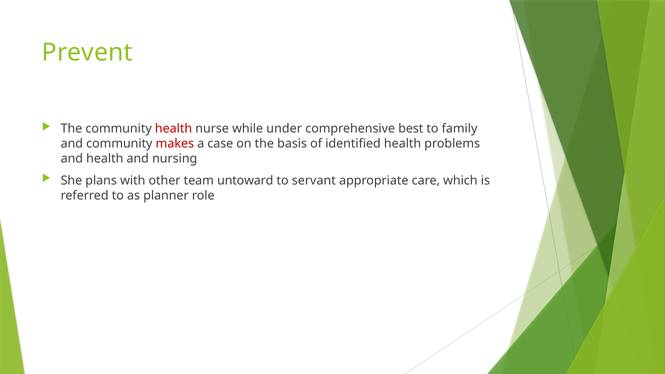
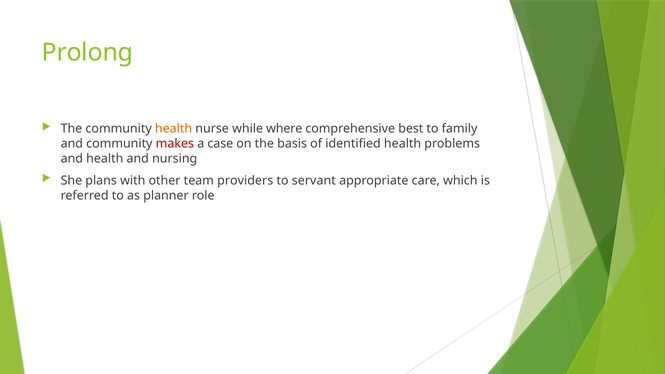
Prevent: Prevent -> Prolong (87, 52)
health colour: red -> orange (174, 129)
under: under -> where (284, 129)
untoward: untoward -> providers (245, 181)
